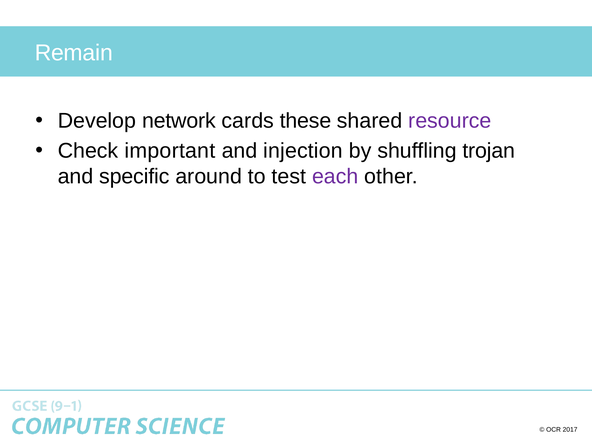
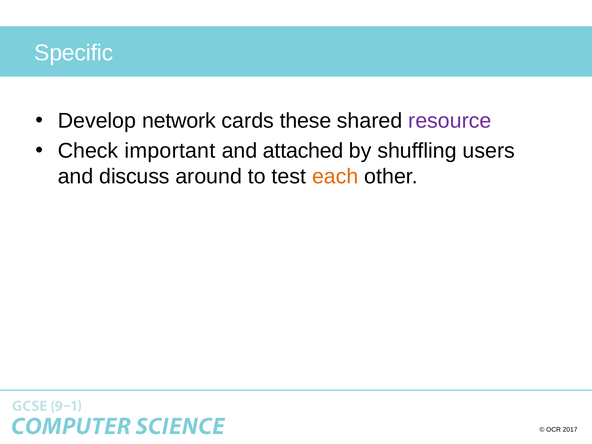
Remain: Remain -> Specific (74, 53)
injection: injection -> attached (303, 151)
trojan: trojan -> users (489, 151)
specific: specific -> discuss (134, 176)
each colour: purple -> orange (335, 176)
